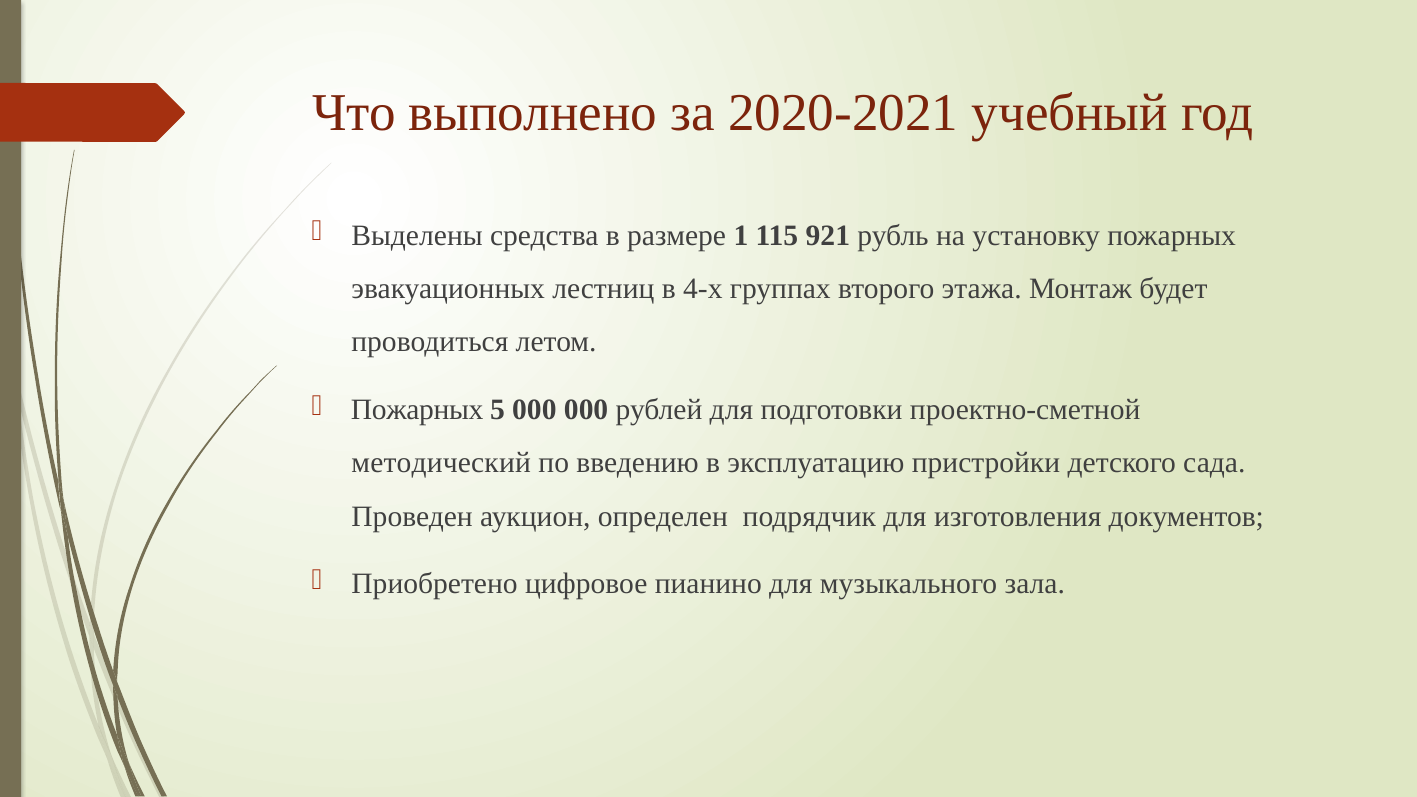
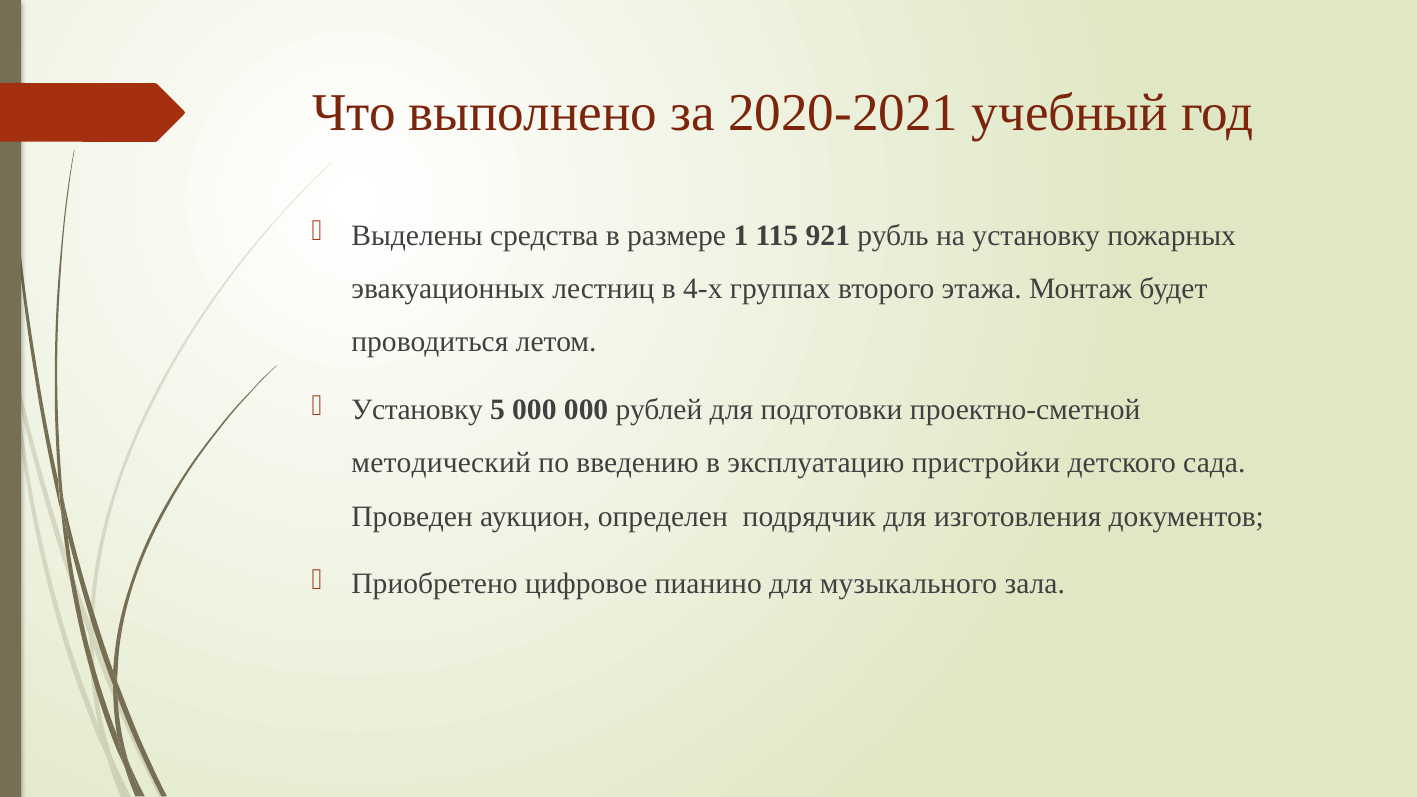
Пожарных: Пожарных -> Установку (417, 410)
